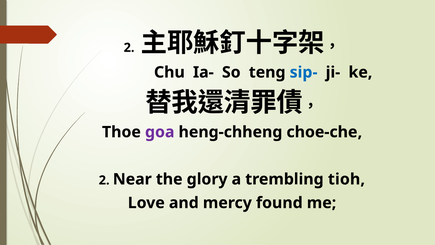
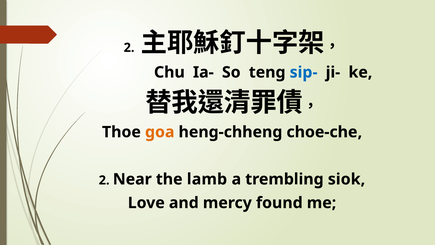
goa colour: purple -> orange (160, 132)
glory: glory -> lamb (207, 179)
tioh: tioh -> siok (346, 179)
